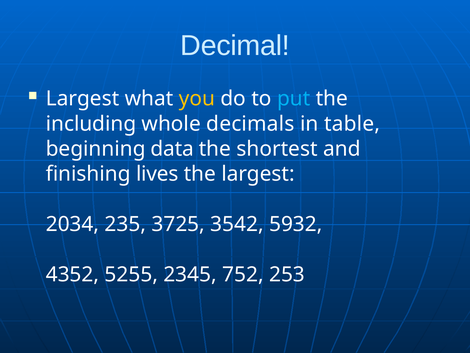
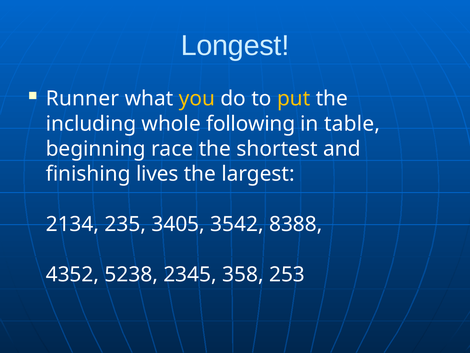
Decimal: Decimal -> Longest (235, 46)
Largest: Largest -> Runner (82, 99)
put colour: light blue -> yellow (294, 99)
decimals: decimals -> following (251, 124)
data: data -> race (172, 149)
2034: 2034 -> 2134 (72, 224)
3725: 3725 -> 3405 (178, 224)
5932: 5932 -> 8388 (296, 224)
5255: 5255 -> 5238 (131, 274)
752: 752 -> 358 (243, 274)
